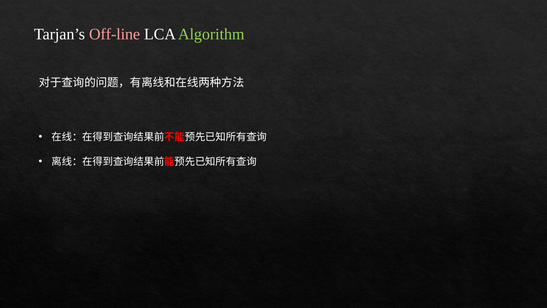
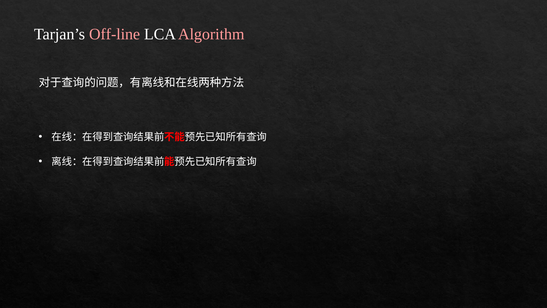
Algorithm colour: light green -> pink (211, 34)
